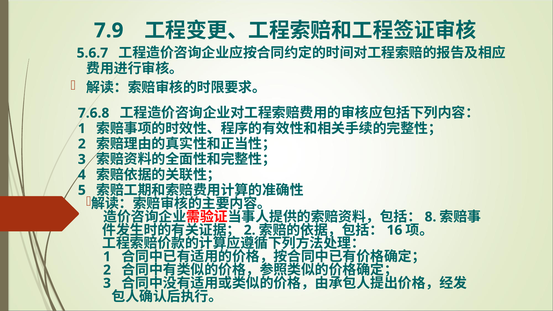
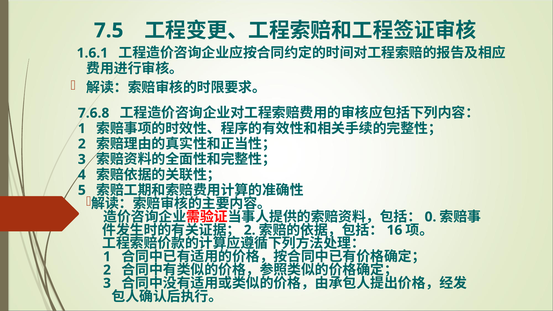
7.9: 7.9 -> 7.5 (109, 31)
5.6.7: 5.6.7 -> 1.6.1 (92, 53)
8: 8 -> 0 (430, 217)
